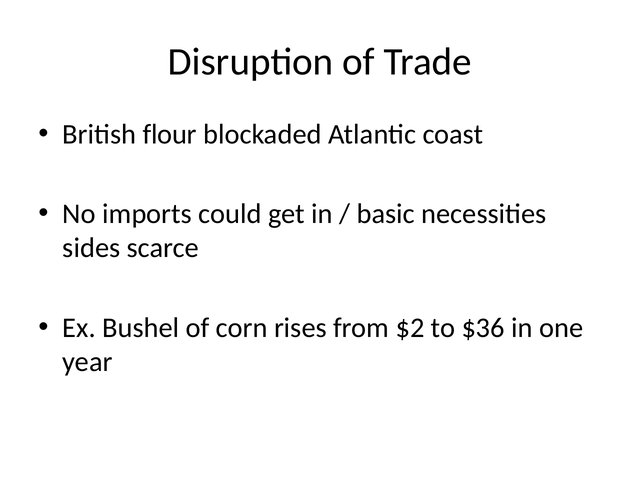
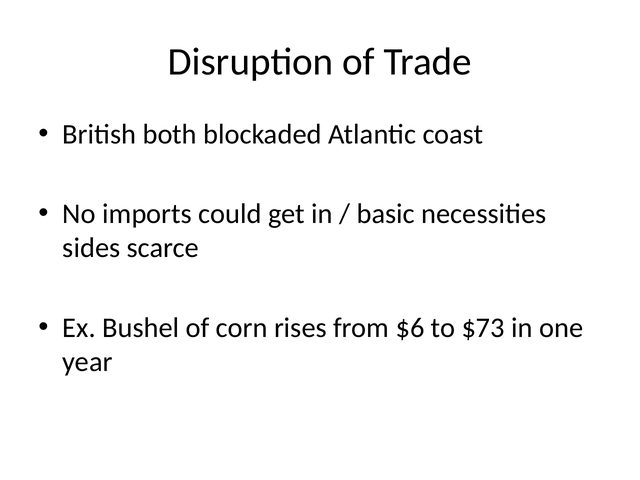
flour: flour -> both (170, 134)
$2: $2 -> $6 (410, 328)
$36: $36 -> $73 (483, 328)
